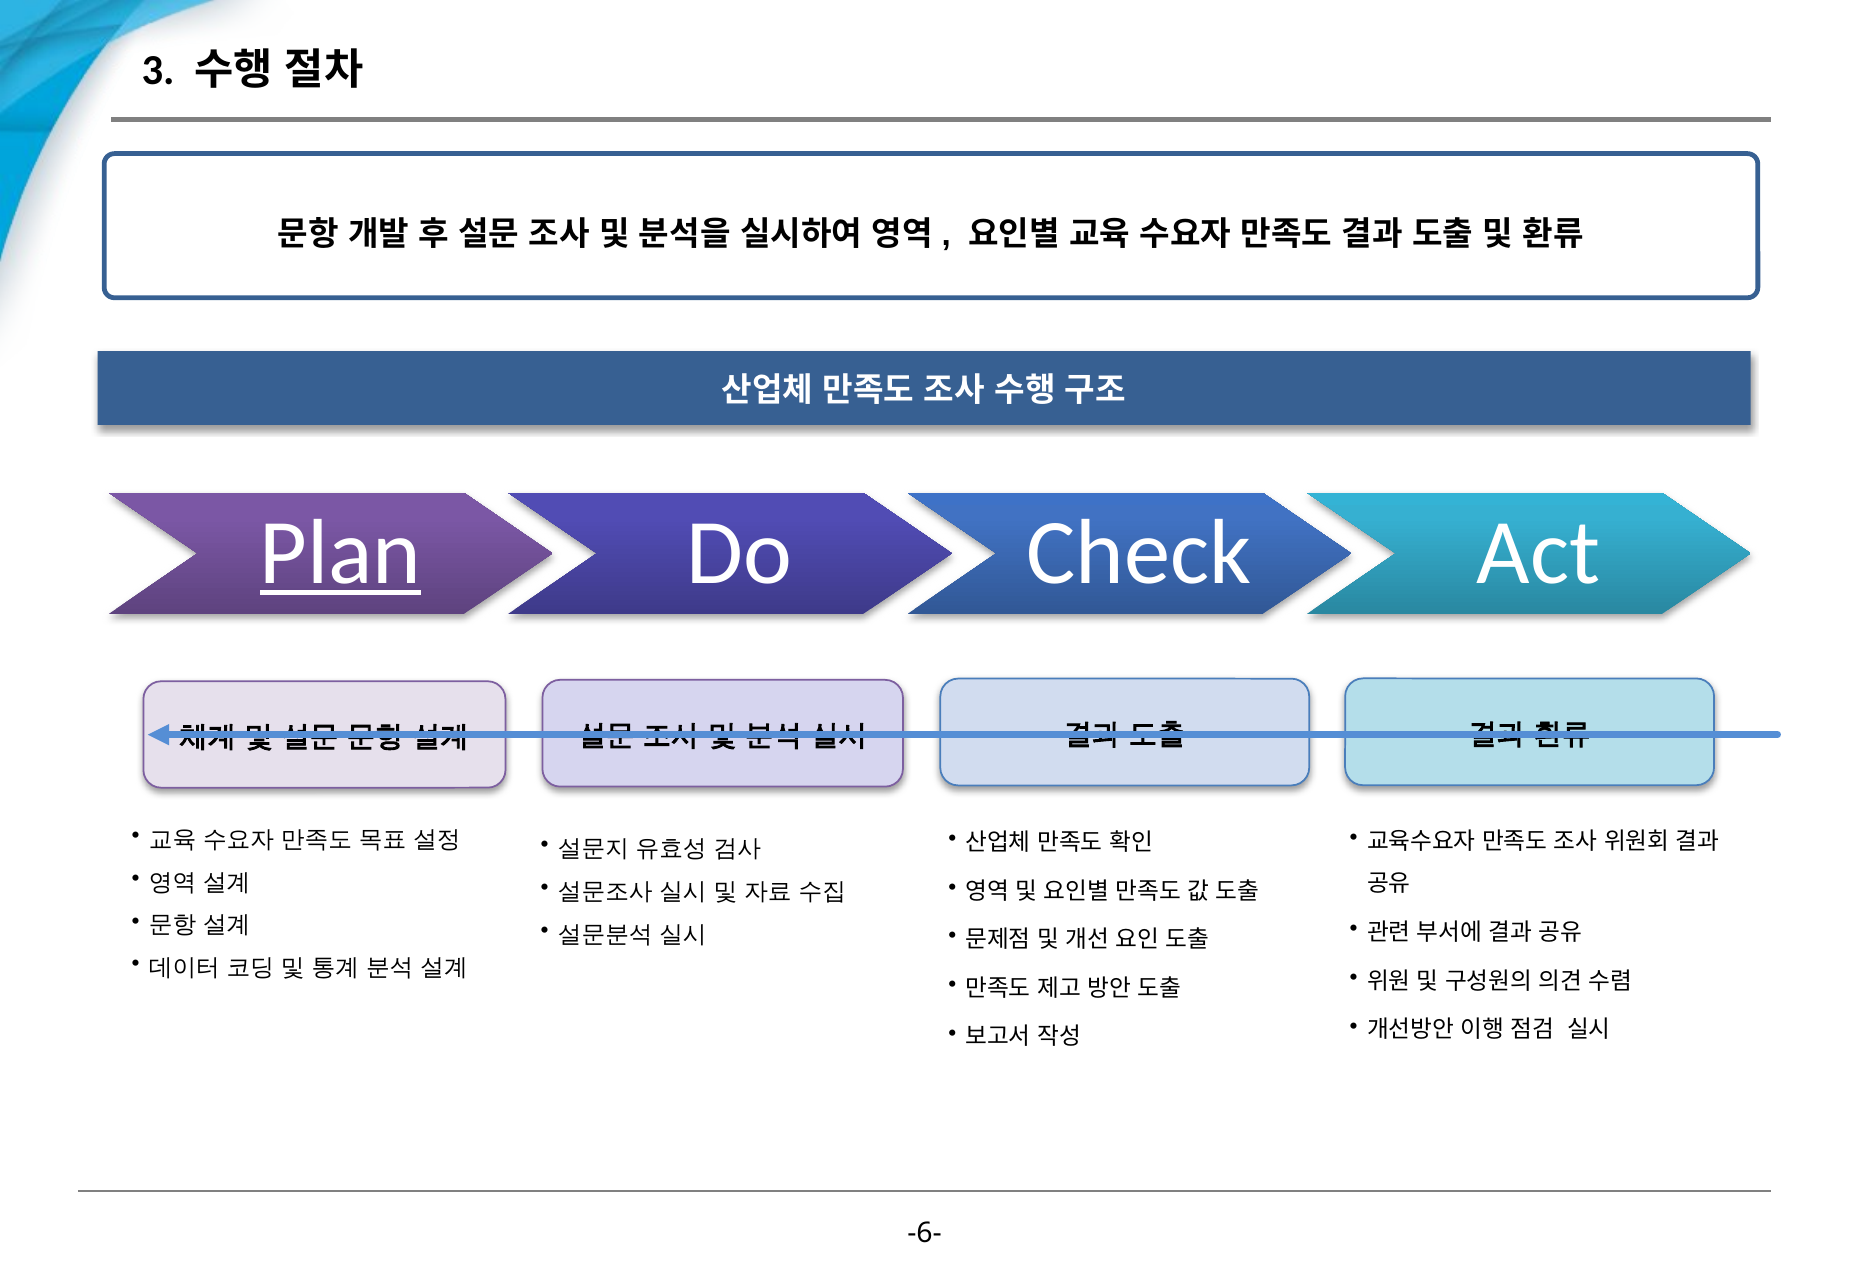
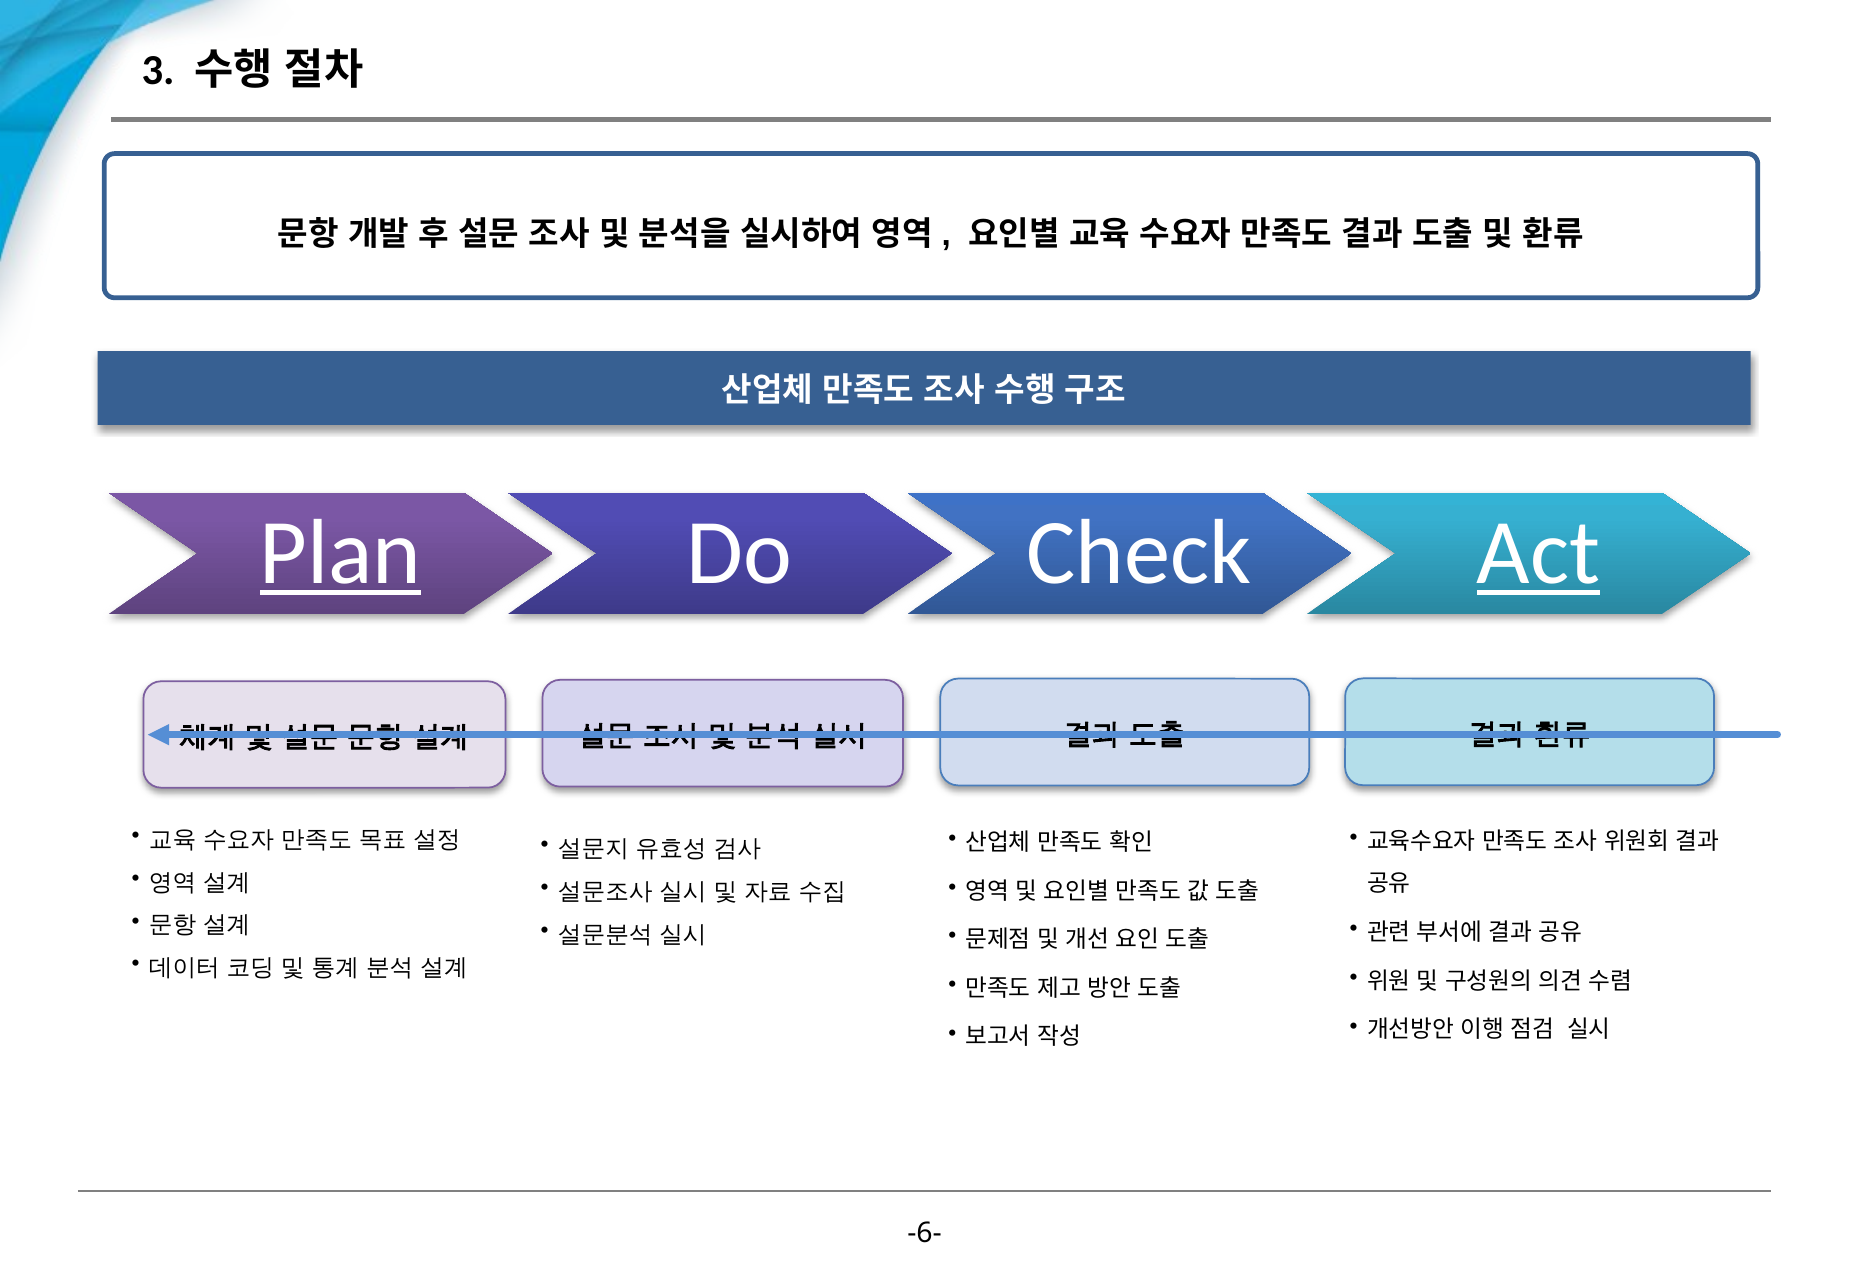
Act underline: none -> present (1538, 553)
